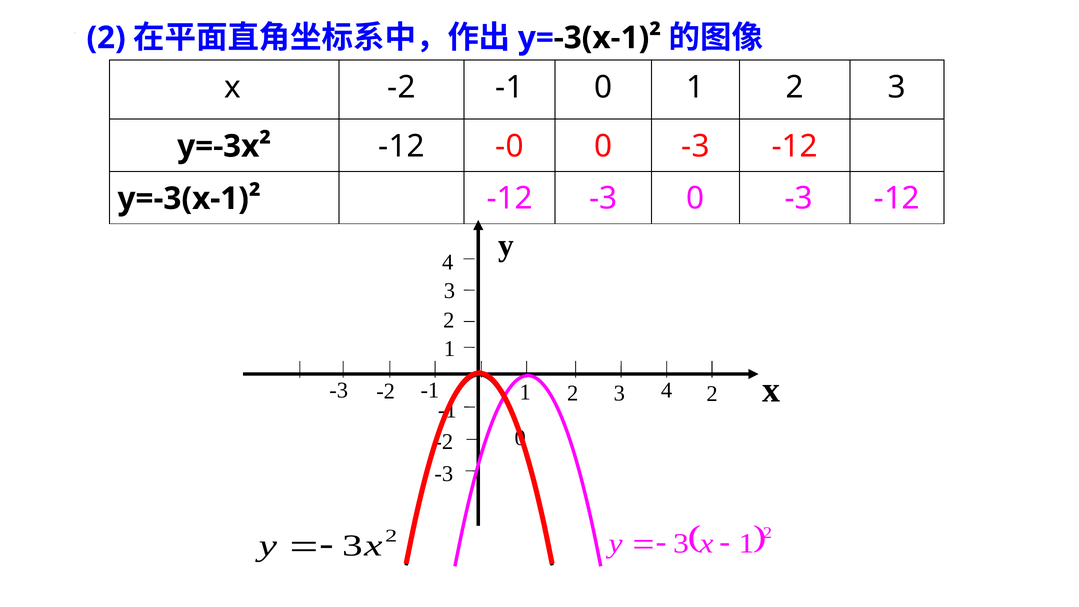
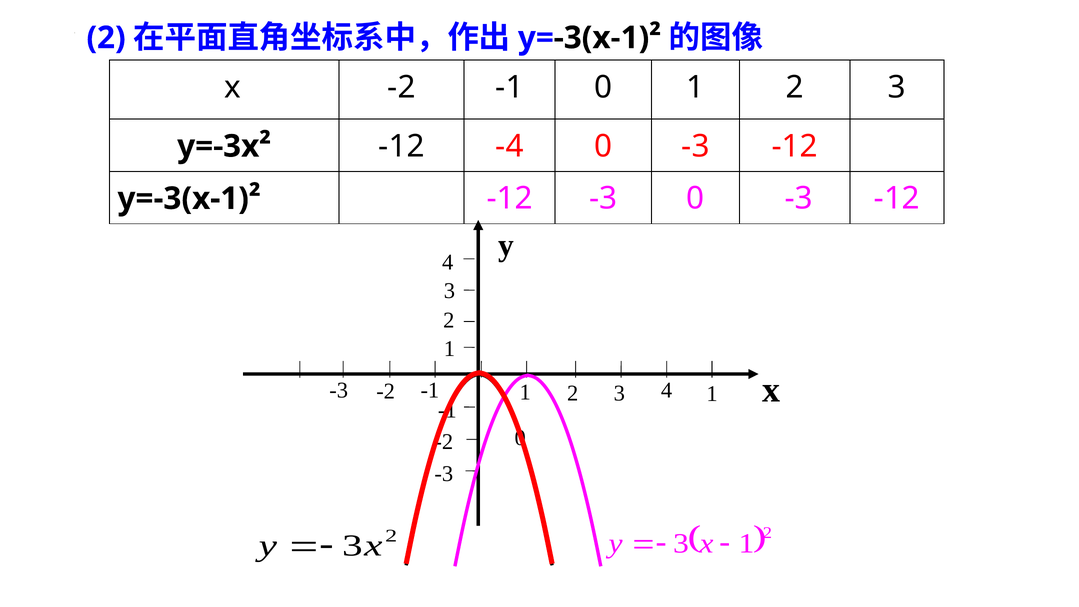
-0: -0 -> -4 (510, 146)
3 2: 2 -> 1 (712, 394)
